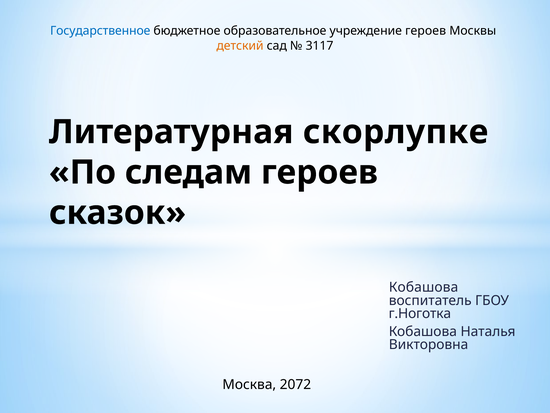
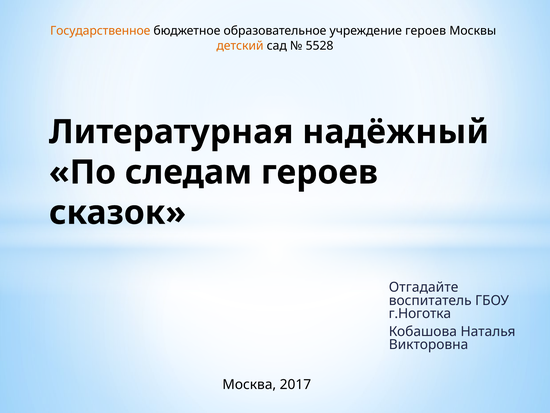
Государственное colour: blue -> orange (100, 31)
3117: 3117 -> 5528 (320, 46)
скорлупке: скорлупке -> надёжный (396, 132)
Кобашова: Кобашова -> Отгадайте (424, 287)
2072: 2072 -> 2017 (295, 384)
